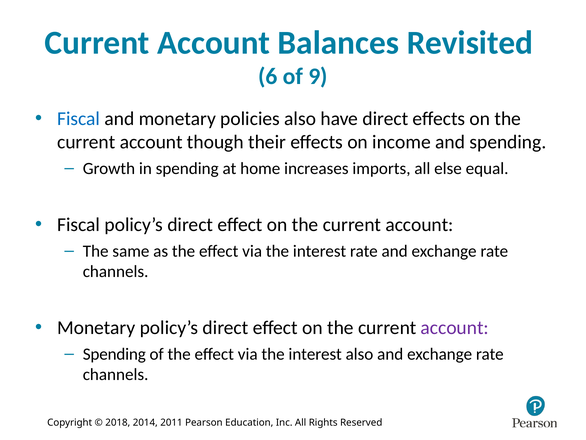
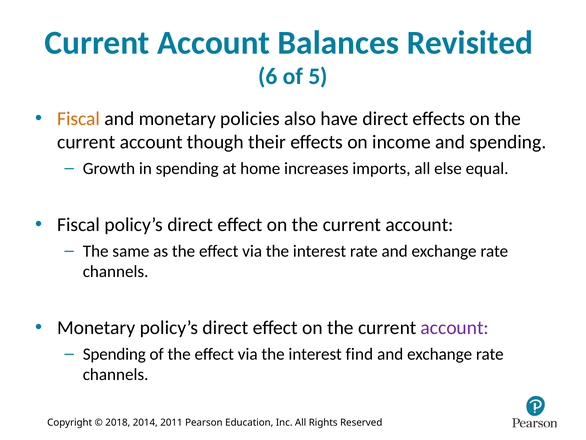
9: 9 -> 5 (318, 76)
Fiscal colour: blue -> orange (79, 119)
interest also: also -> find (359, 354)
